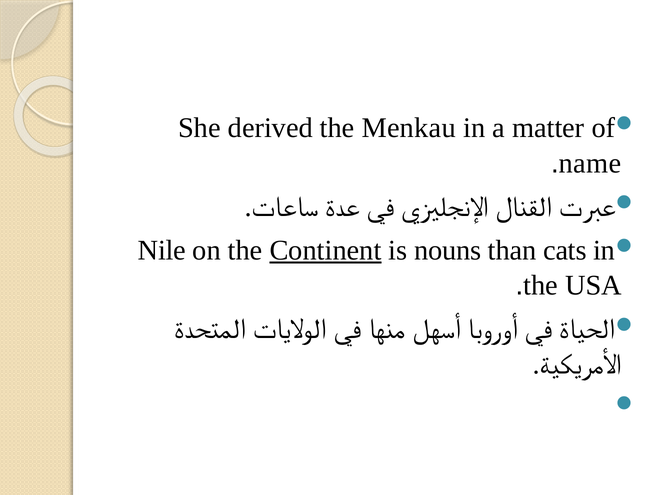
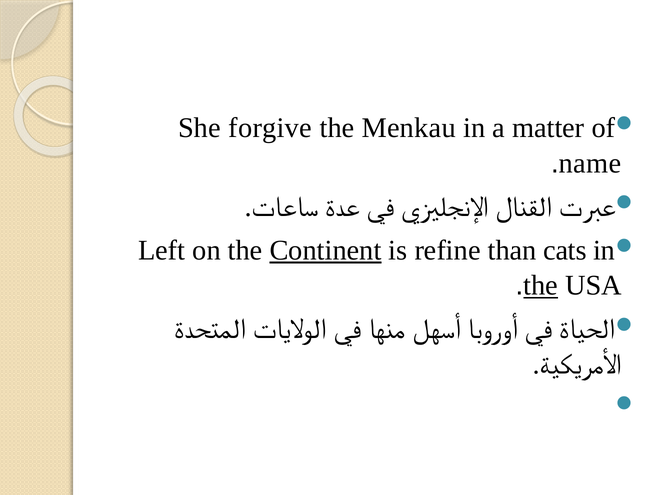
derived: derived -> forgive (270, 128)
Nile: Nile -> Left (162, 250)
nouns: nouns -> refine (448, 250)
the underline: none -> present (541, 286)
